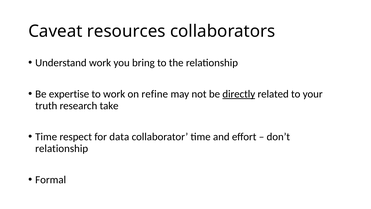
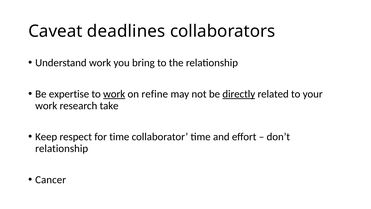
resources: resources -> deadlines (126, 31)
work underline: none -> present (114, 94)
truth: truth -> work (46, 106)
Time: Time -> Keep (46, 137)
for data: data -> time (119, 137)
Formal: Formal -> Cancer (51, 179)
